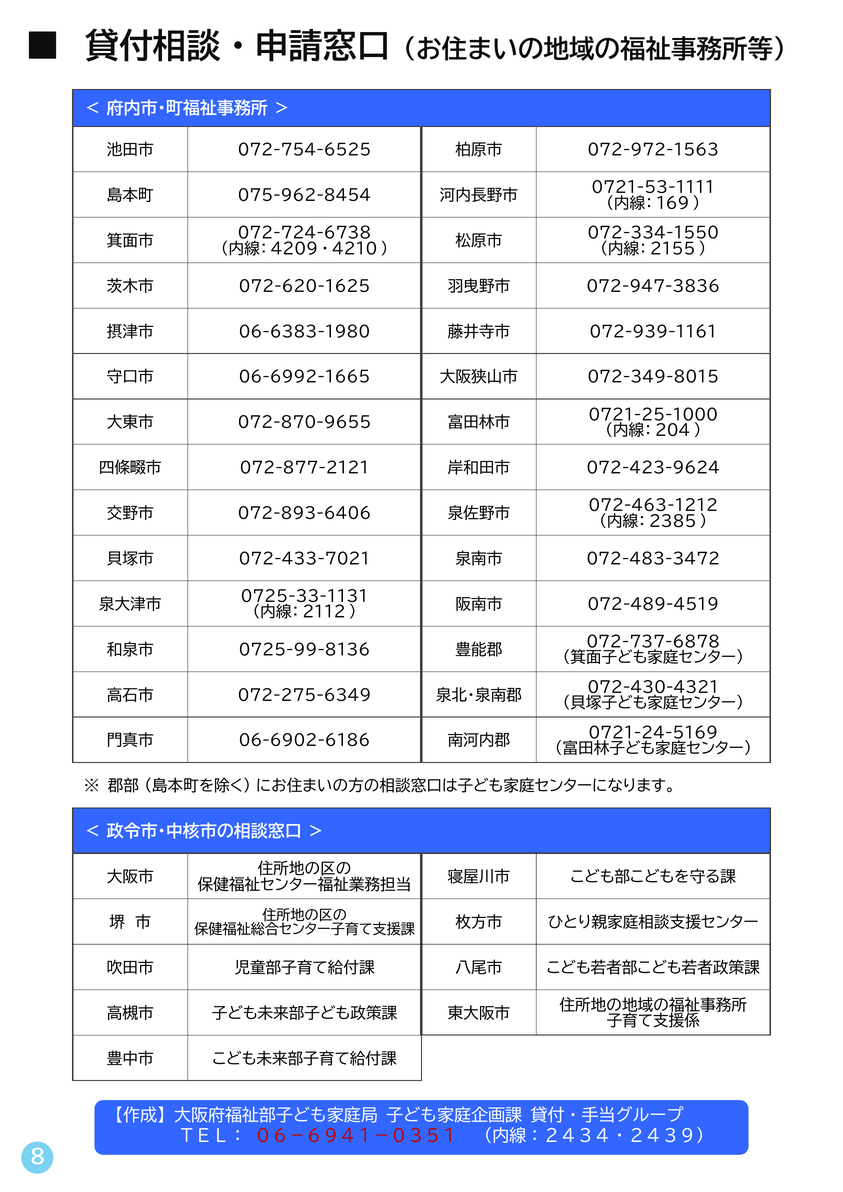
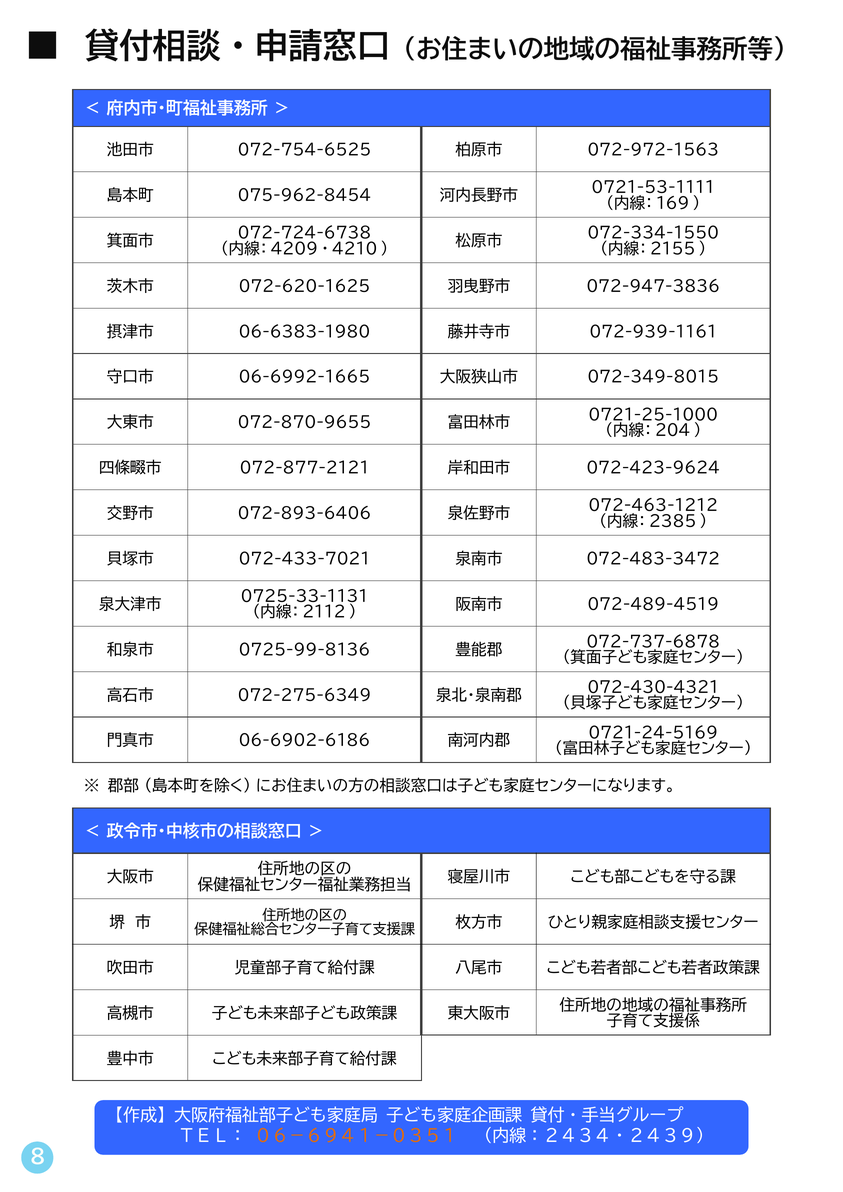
０６－６９４１－０３５１ colour: red -> orange (356, 1136)
